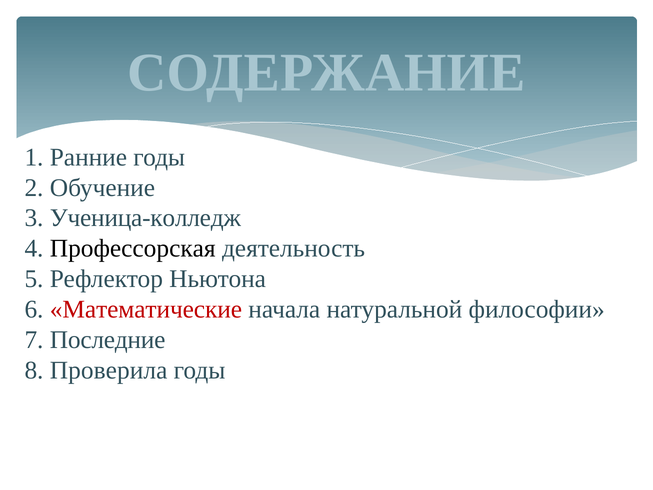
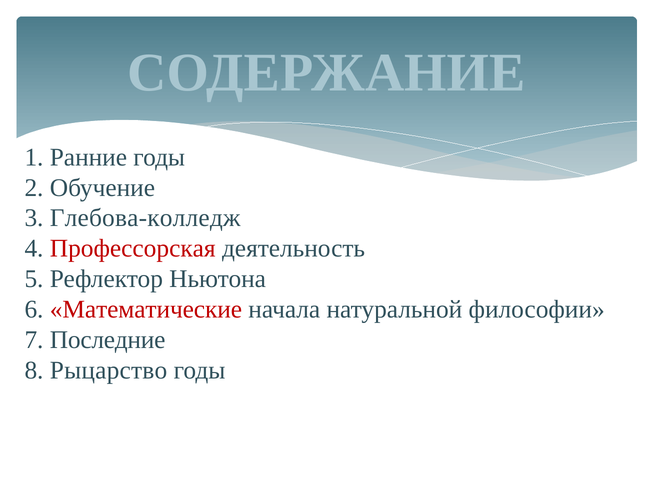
Ученица-колледж: Ученица-колледж -> Глебова-колледж (145, 218)
Профессорская colour: black -> red (133, 248)
Проверила: Проверила -> Рыцарство (109, 370)
